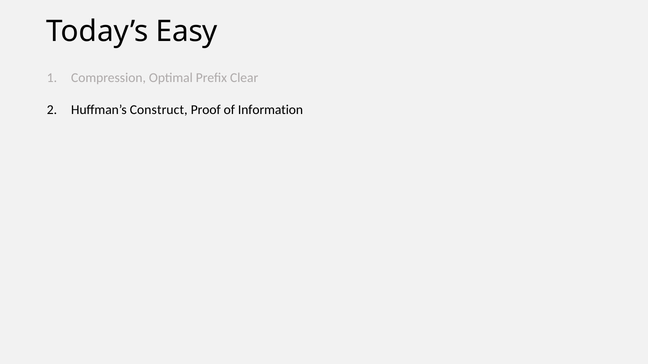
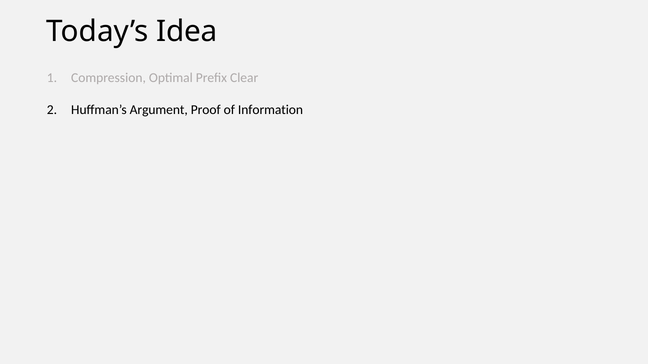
Easy: Easy -> Idea (187, 31)
Construct: Construct -> Argument (159, 110)
